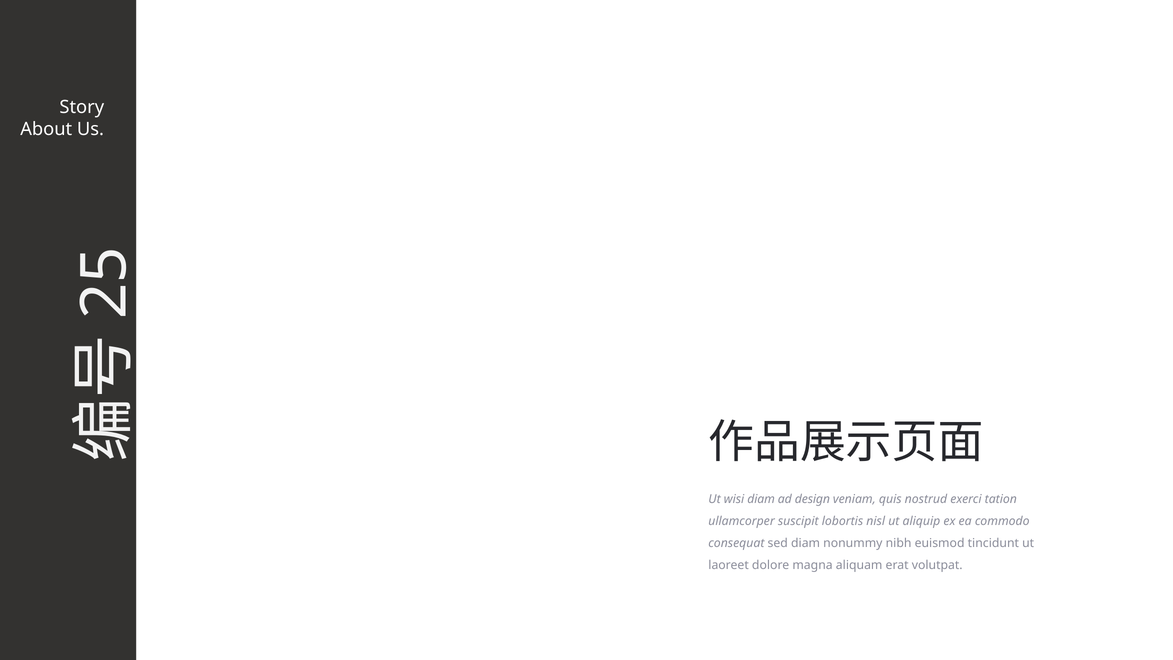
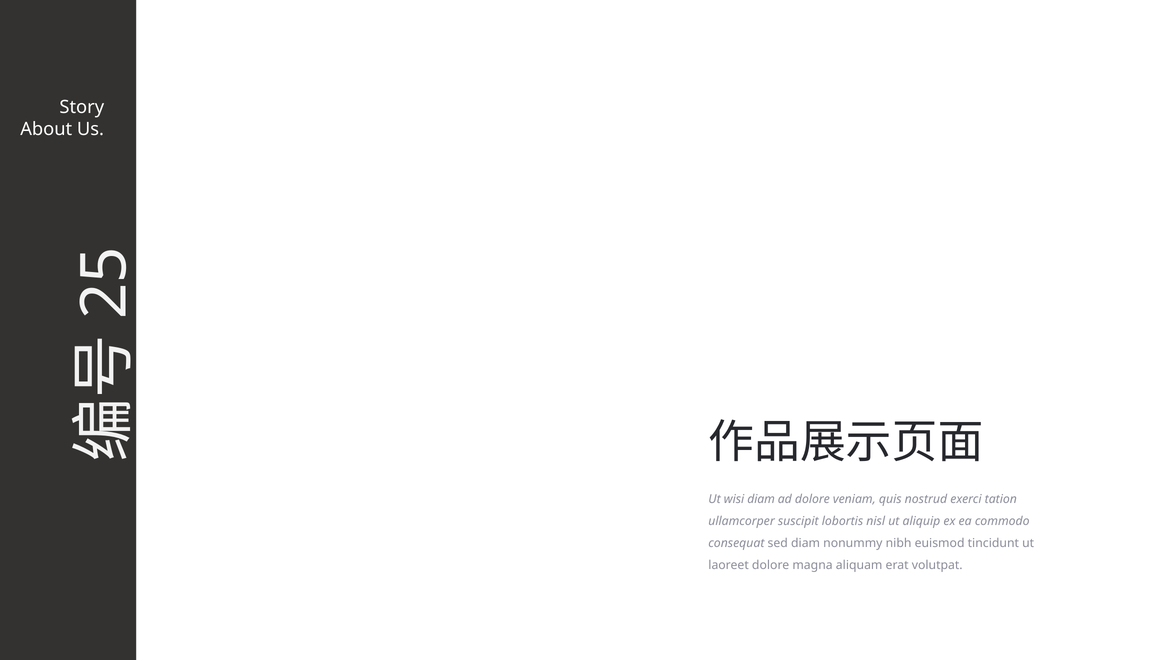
ad design: design -> dolore (812, 499)
